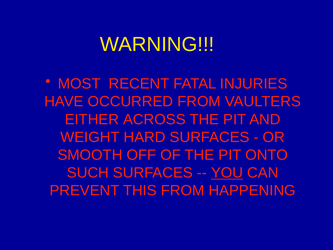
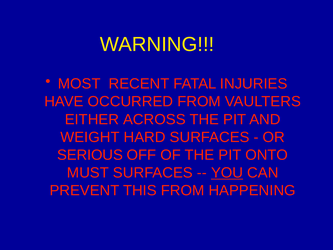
SMOOTH: SMOOTH -> SERIOUS (90, 155)
SUCH: SUCH -> MUST (88, 173)
